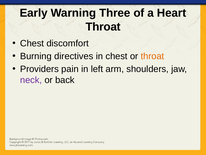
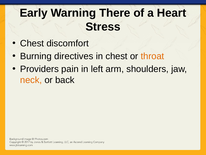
Three: Three -> There (115, 13)
Throat: Throat -> Stress (103, 27)
neck colour: purple -> orange (31, 80)
